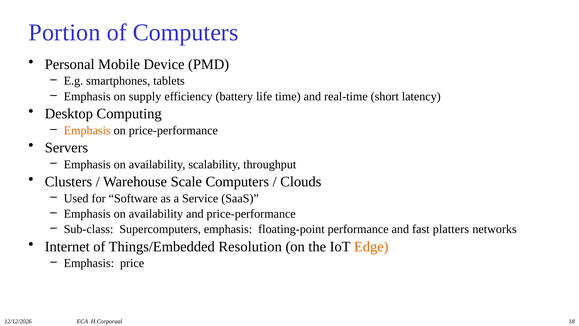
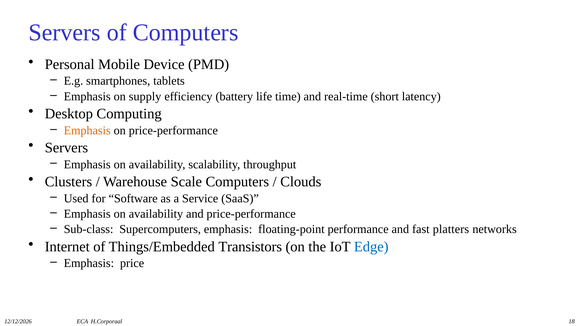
Portion: Portion -> Servers (65, 32)
Resolution: Resolution -> Transistors (250, 246)
Edge colour: orange -> blue (371, 246)
